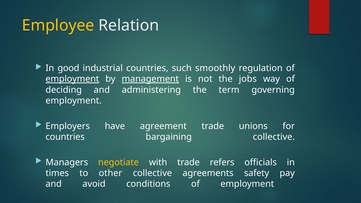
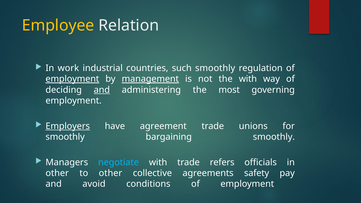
good: good -> work (68, 68)
the jobs: jobs -> with (248, 79)
and underline: none -> present (102, 90)
term: term -> most (229, 90)
Employers underline: none -> present (68, 126)
countries: countries -> smoothly (65, 137)
bargaining collective: collective -> smoothly (274, 137)
negotiate colour: yellow -> light blue (119, 162)
times: times -> other (57, 173)
